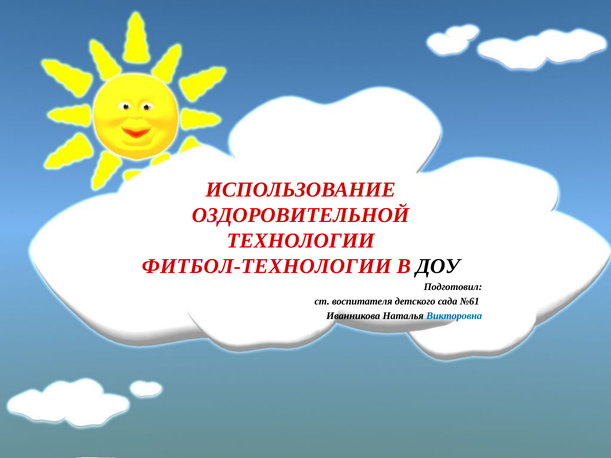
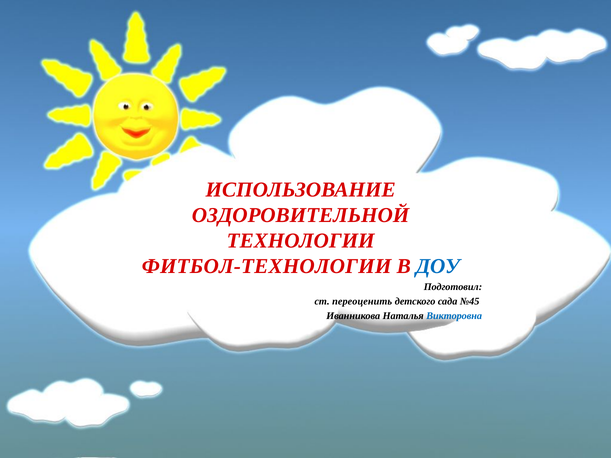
ДОУ colour: black -> blue (438, 266)
воспитателя: воспитателя -> переоценить (362, 301)
№61: №61 -> №45 (470, 301)
